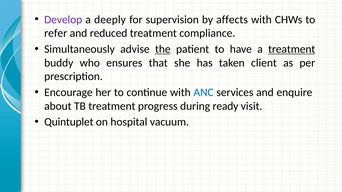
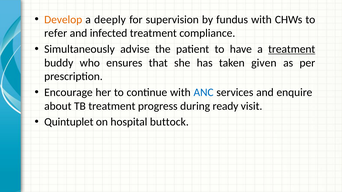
Develop colour: purple -> orange (63, 20)
affects: affects -> fundus (232, 20)
reduced: reduced -> infected (109, 33)
the underline: present -> none (163, 49)
client: client -> given (264, 63)
vacuum: vacuum -> buttock (169, 122)
